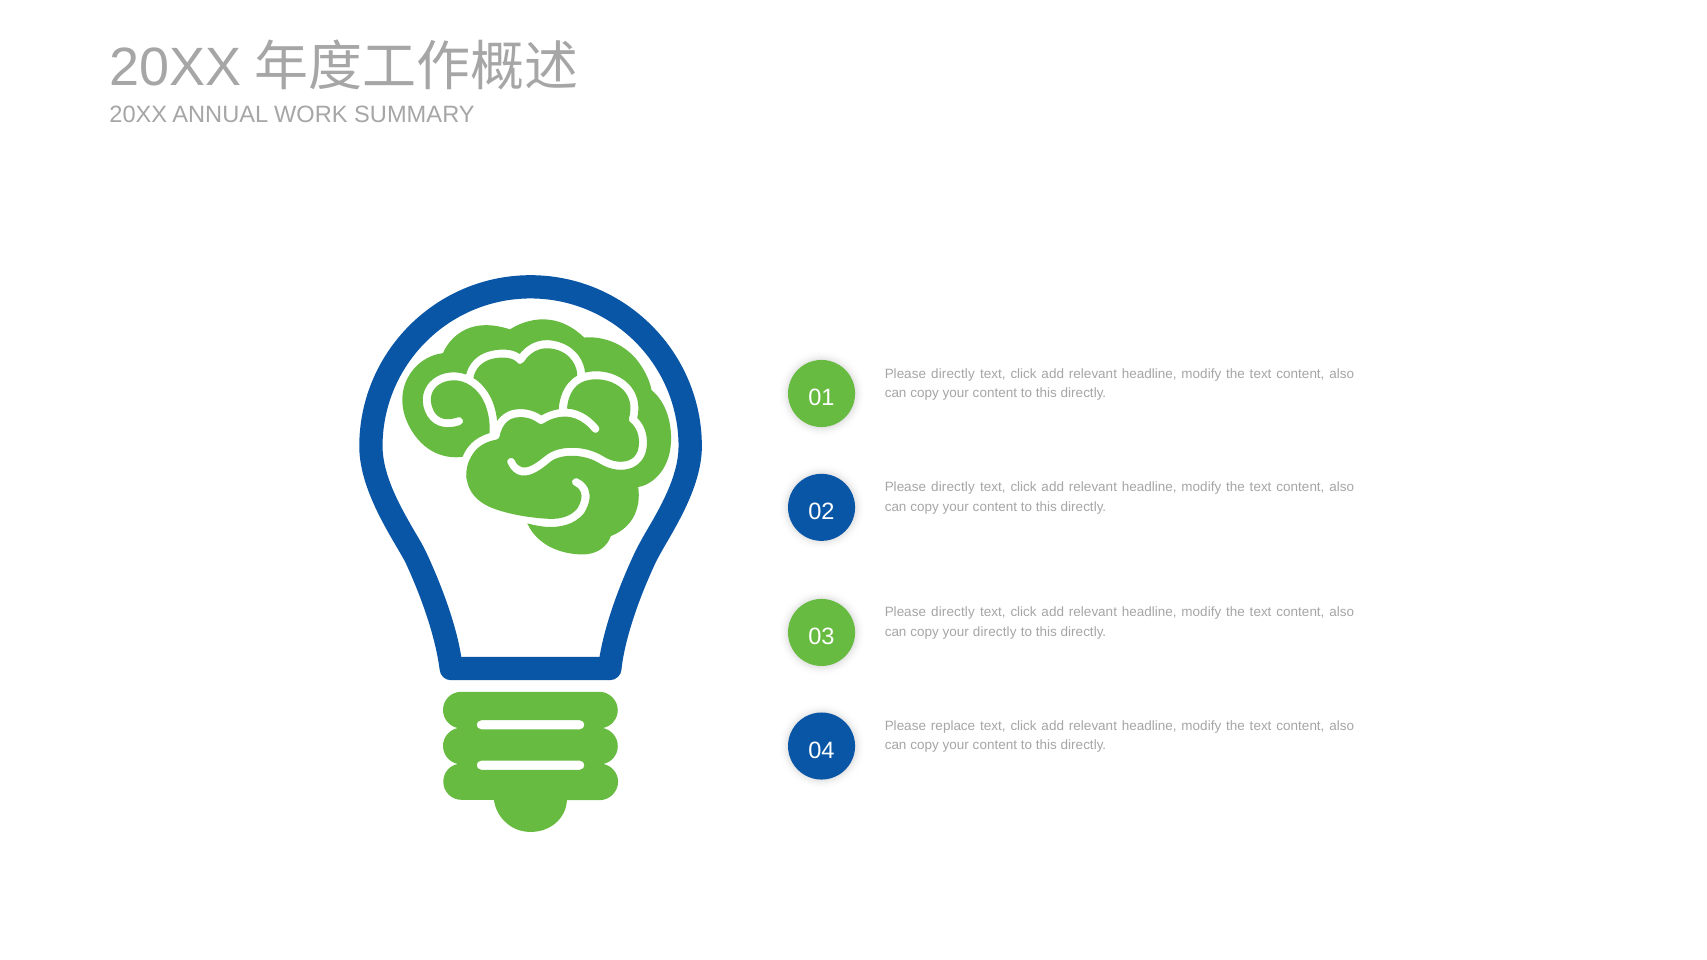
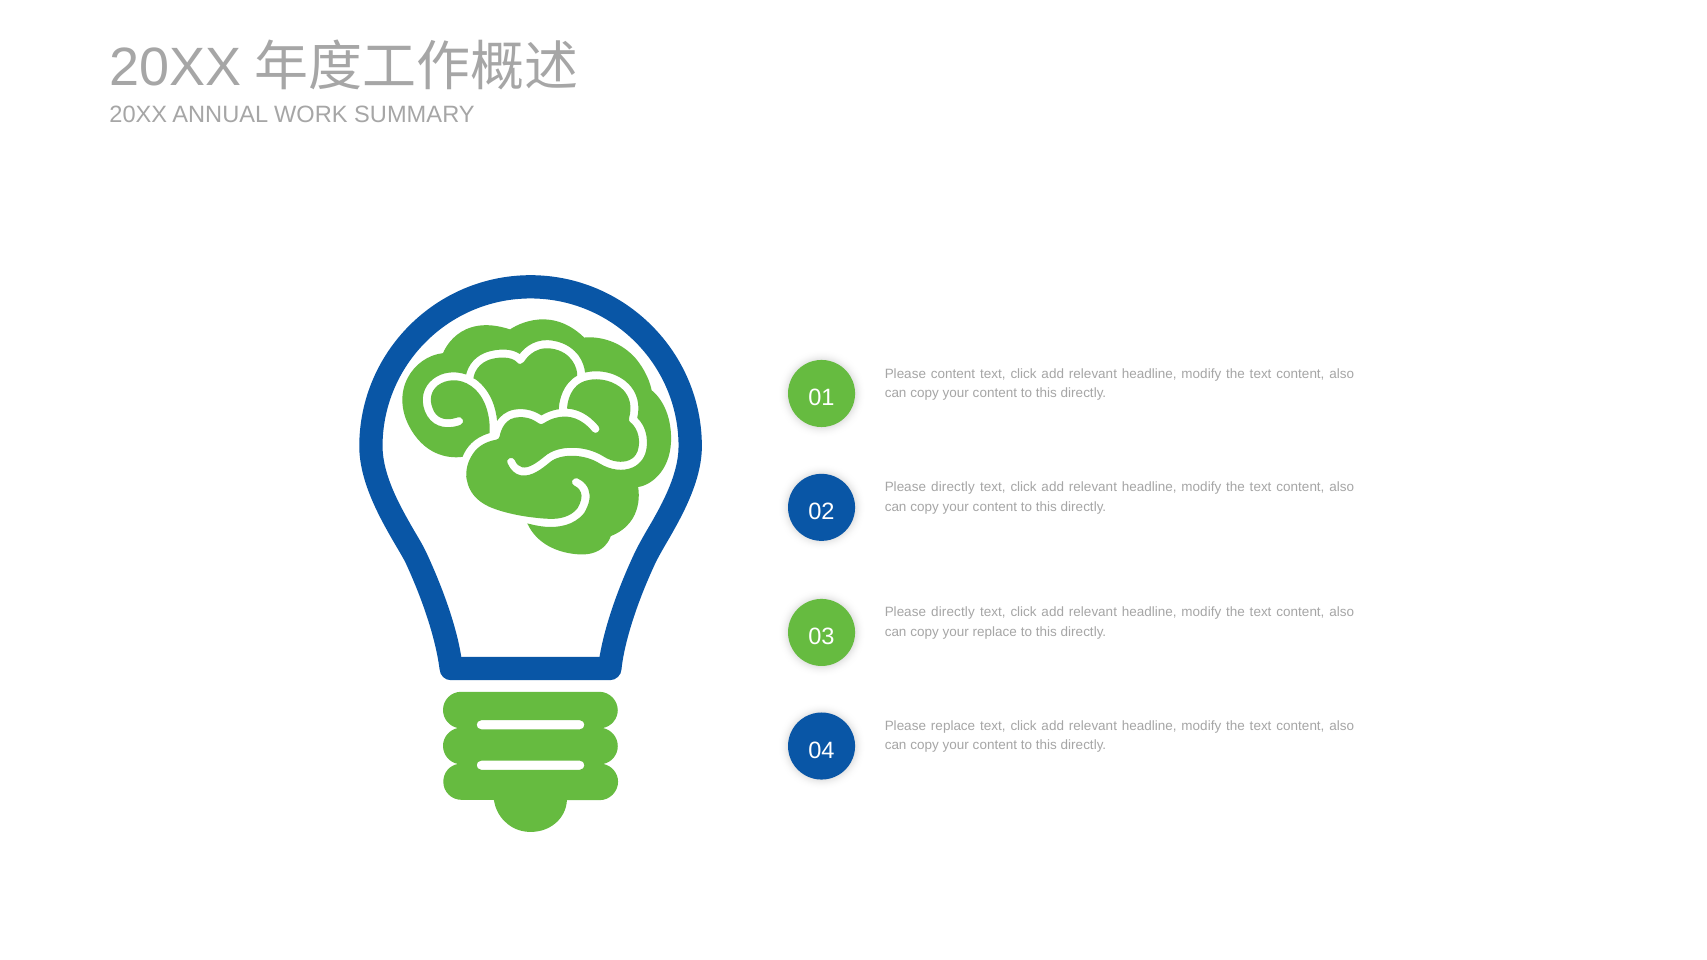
directly: directly -> content (953, 374)
your directly: directly -> replace (995, 632)
